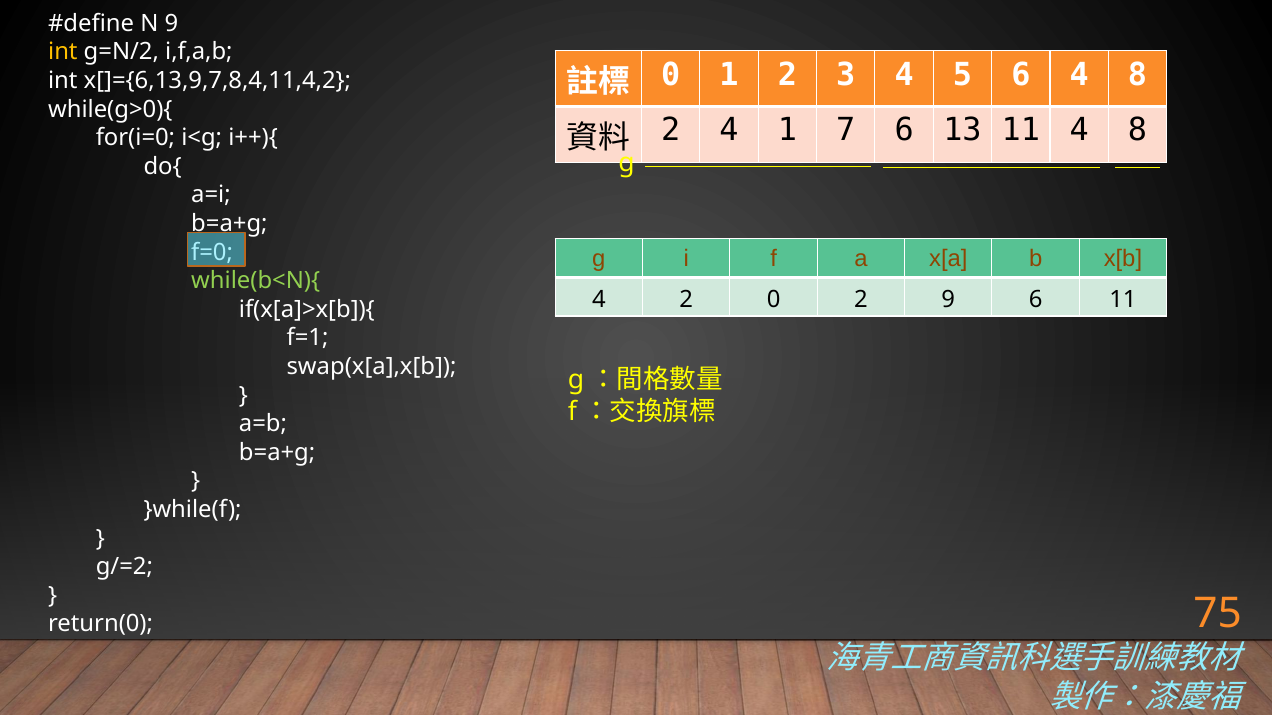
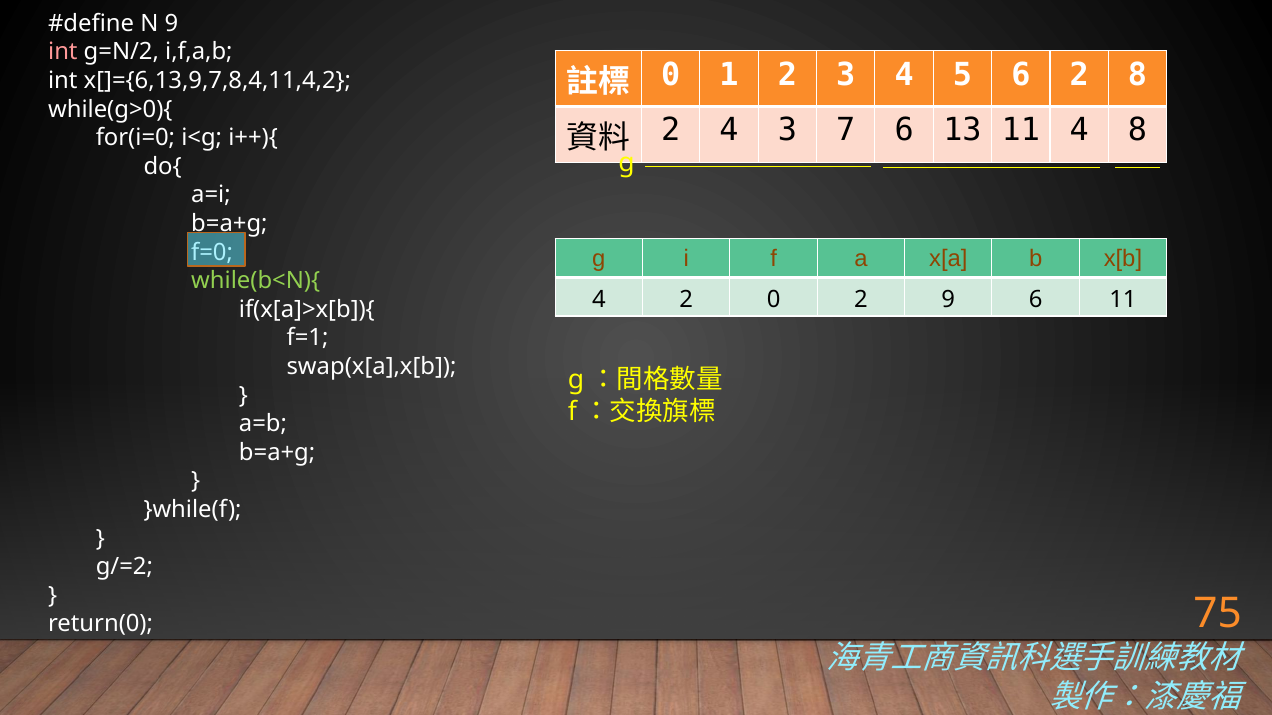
int colour: yellow -> pink (63, 52)
6 4: 4 -> 2 (1079, 75)
4 1: 1 -> 3 (787, 130)
